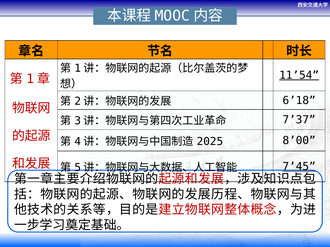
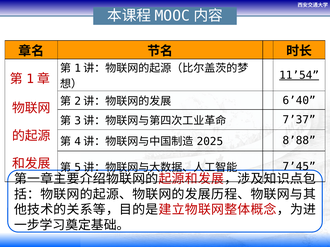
6’18: 6’18 -> 6’40 (299, 101)
8’00: 8’00 -> 8’88 (299, 141)
7’45 underline: present -> none (299, 167)
